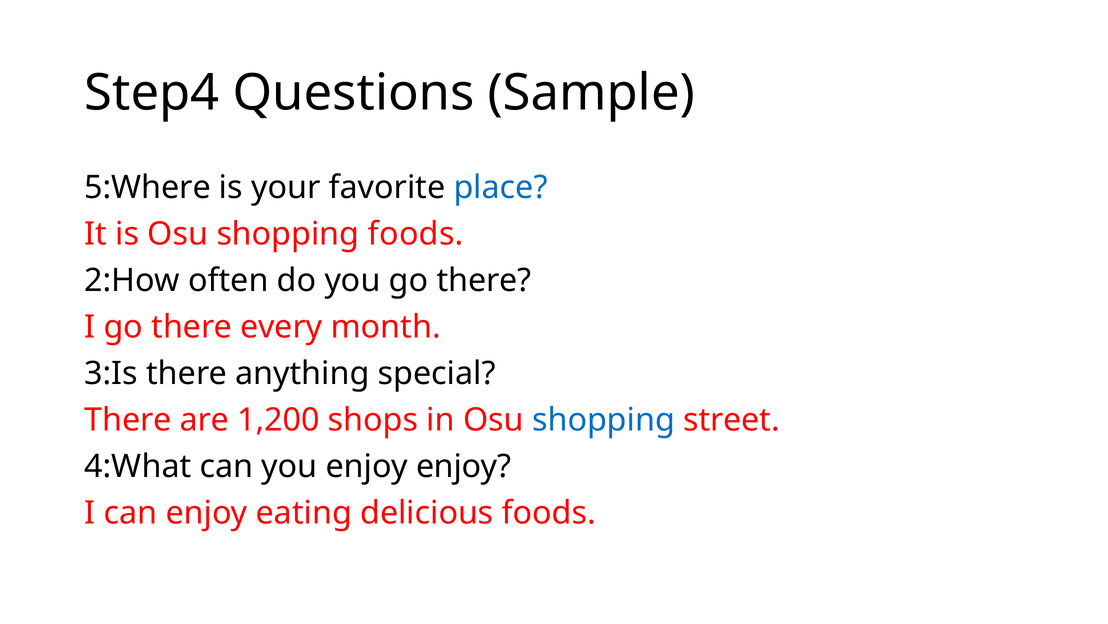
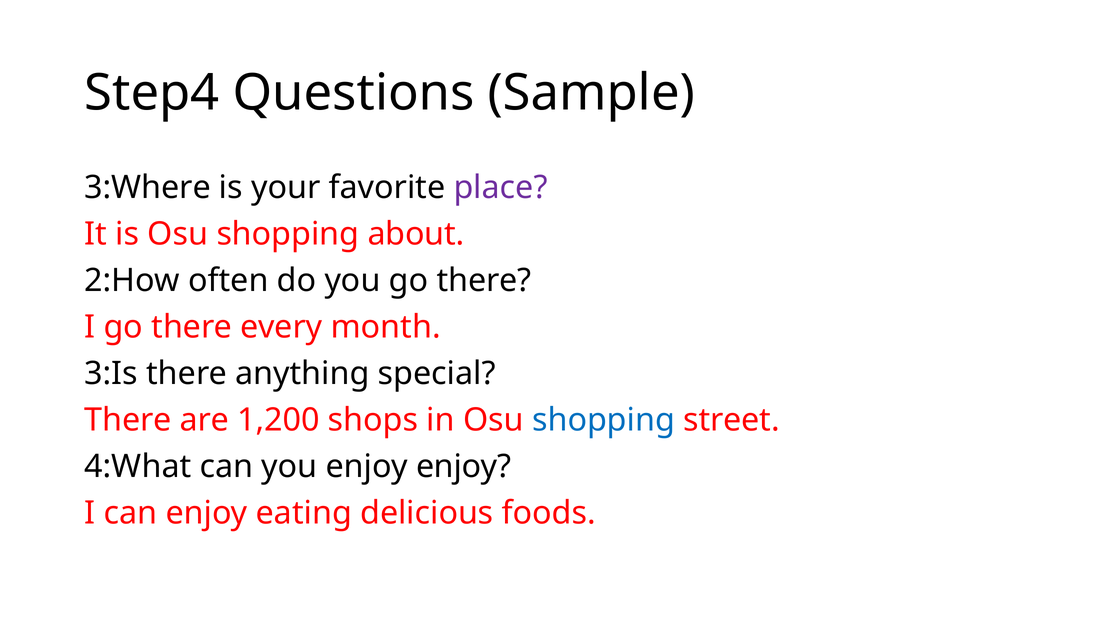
5:Where: 5:Where -> 3:Where (148, 187)
place colour: blue -> purple (501, 187)
shopping foods: foods -> about (416, 234)
